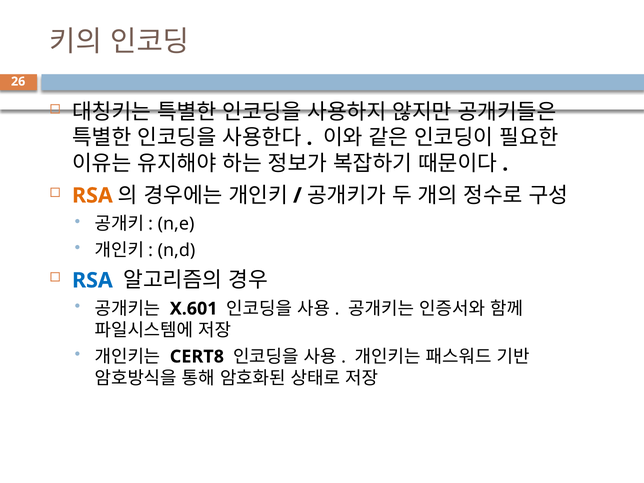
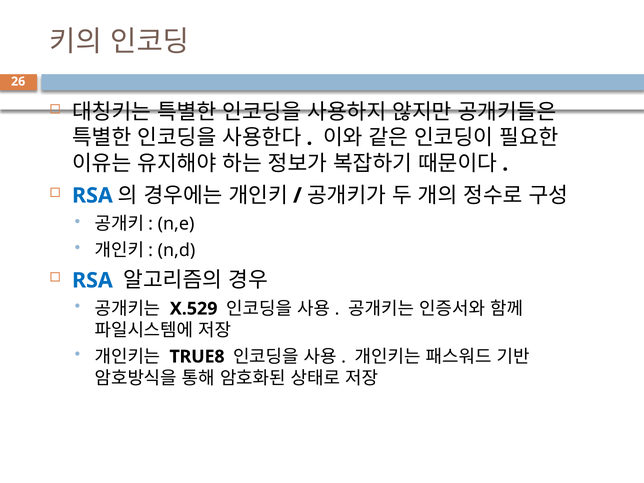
RSA colour: orange -> blue (92, 196)
X.601: X.601 -> X.529 (194, 309)
CERT8: CERT8 -> TRUE8 (197, 357)
